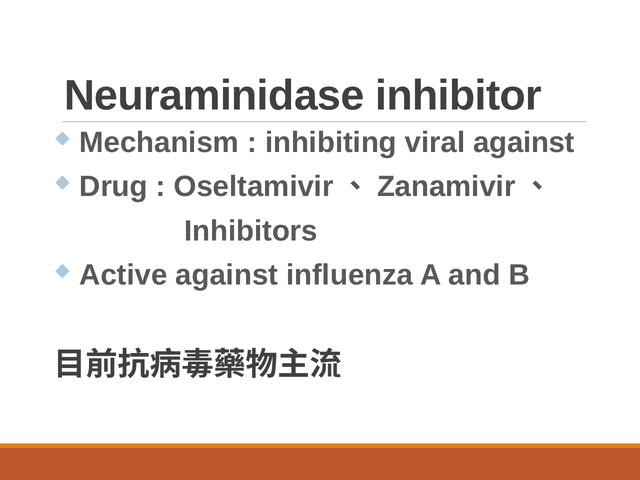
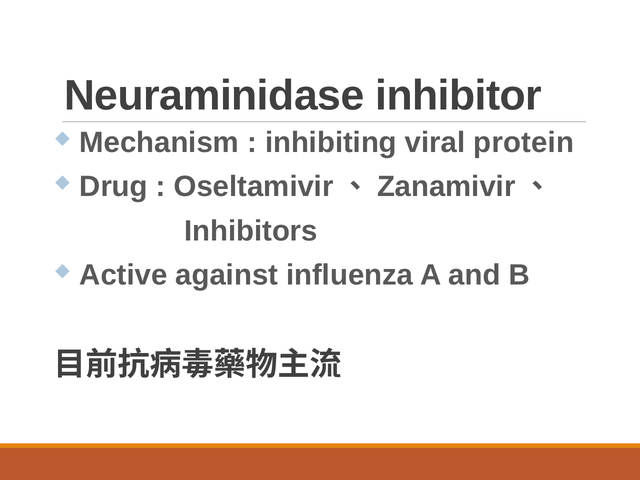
viral against: against -> protein (524, 143)
